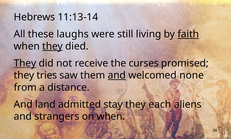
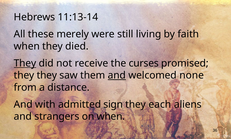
laughs: laughs -> merely (73, 34)
faith underline: present -> none (188, 34)
they underline: present -> none (53, 46)
they tries: tries -> they (47, 75)
land: land -> with (45, 105)
stay: stay -> sign (113, 105)
